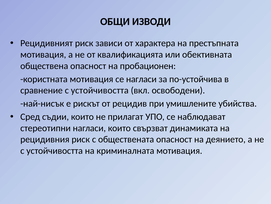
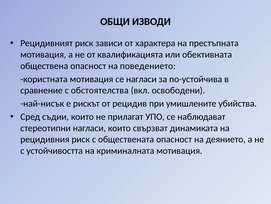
пробационен: пробационен -> поведението (148, 66)
сравнение с устойчивостта: устойчивостта -> обстоятелства (100, 90)
